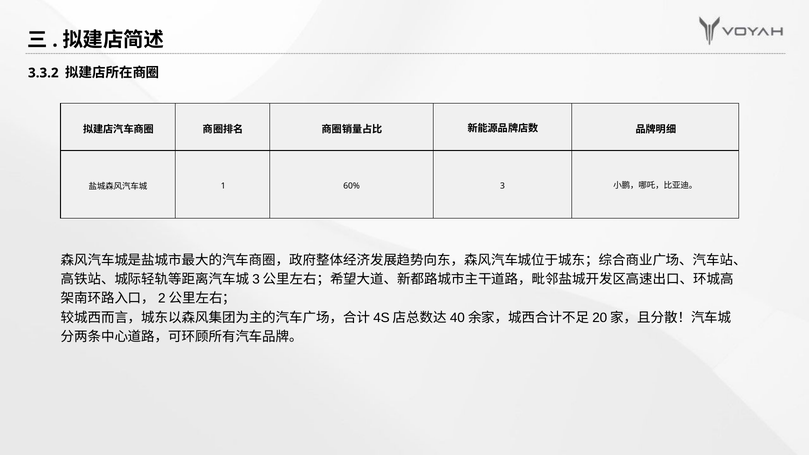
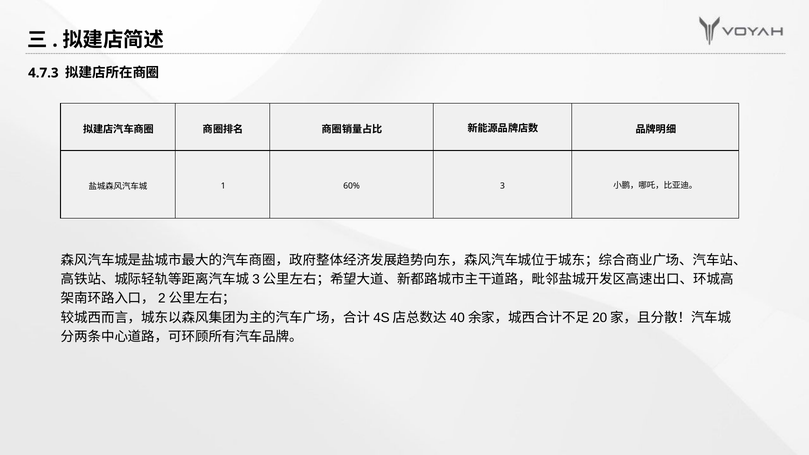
3.3.2: 3.3.2 -> 4.7.3 (43, 73)
